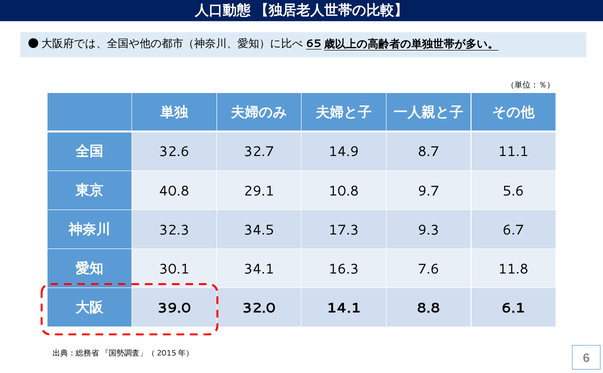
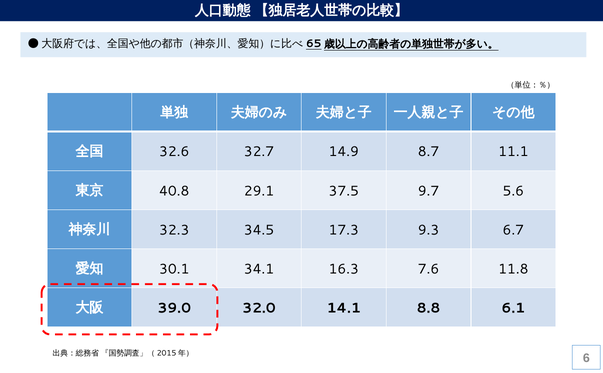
10.8: 10.8 -> 37.5 (344, 191)
